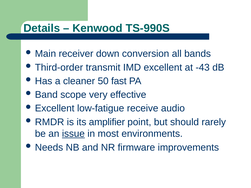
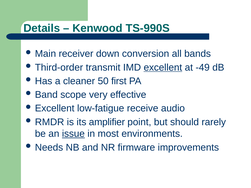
excellent underline: none -> present (163, 67)
-43: -43 -> -49 (203, 67)
fast: fast -> first (119, 81)
